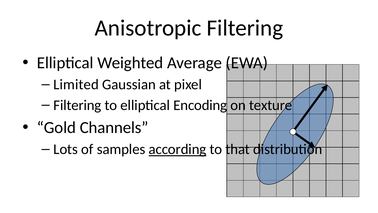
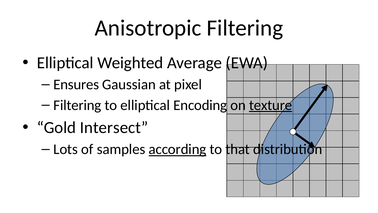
Limited: Limited -> Ensures (76, 84)
texture underline: none -> present (271, 105)
Channels: Channels -> Intersect (114, 127)
